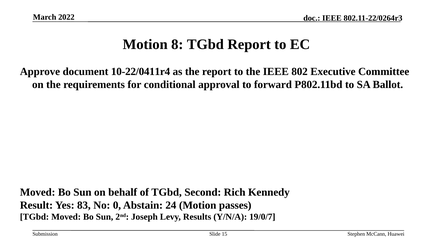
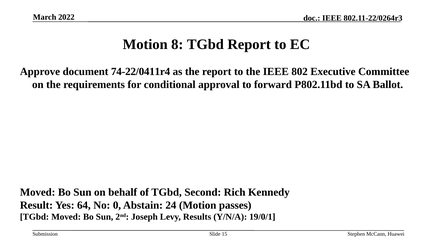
10-22/0411r4: 10-22/0411r4 -> 74-22/0411r4 (141, 72)
83: 83 -> 64 (84, 205)
19/0/7: 19/0/7 -> 19/0/1 (262, 217)
